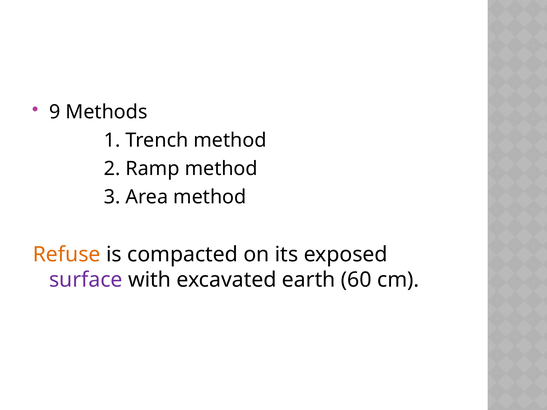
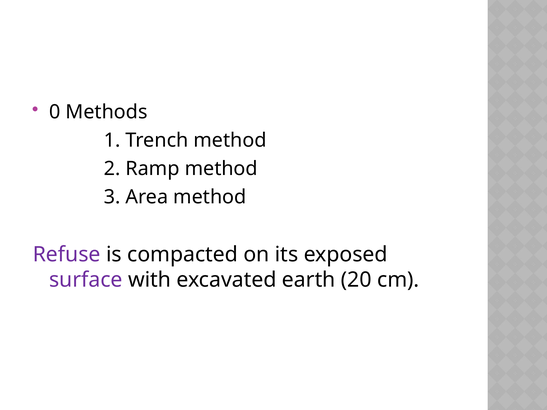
9: 9 -> 0 (55, 112)
Refuse colour: orange -> purple (67, 255)
60: 60 -> 20 (356, 280)
